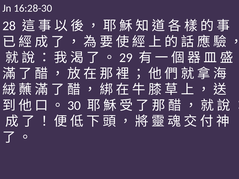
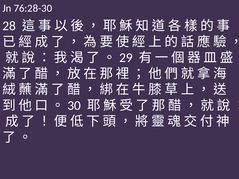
16:28-30: 16:28-30 -> 76:28-30 (33, 8)
